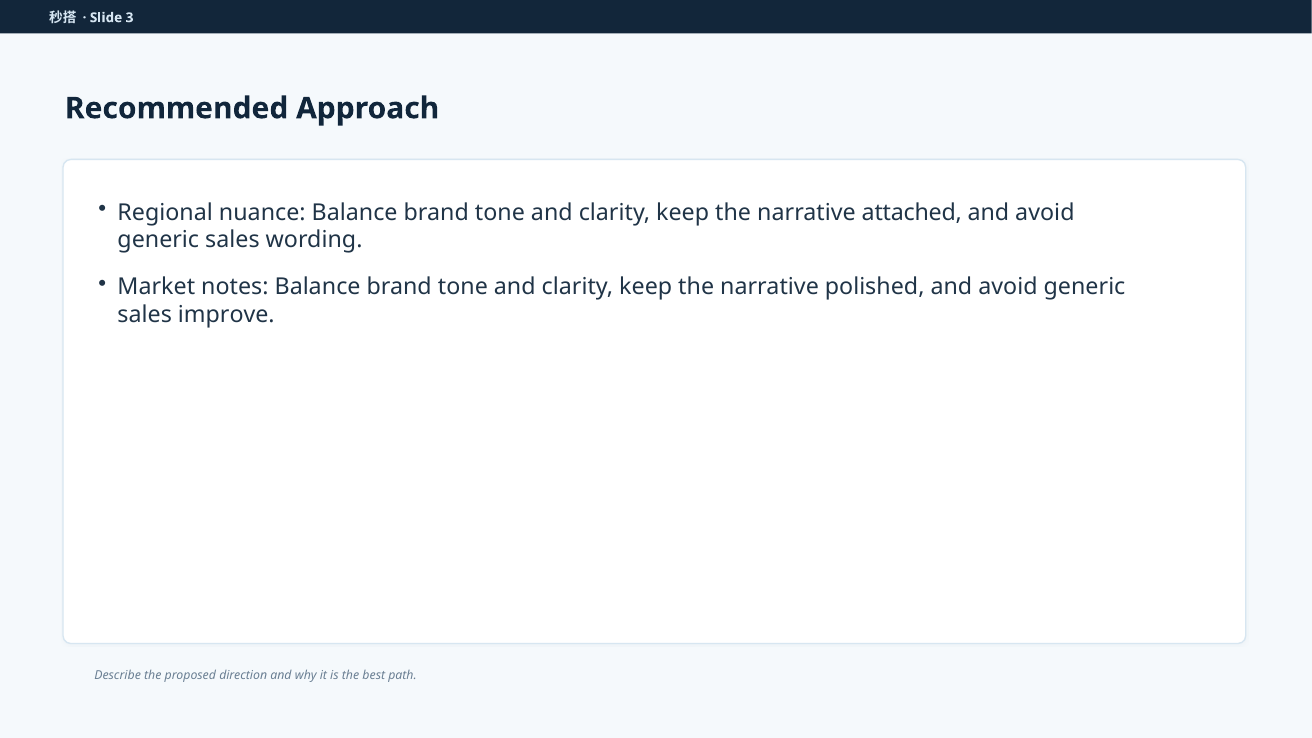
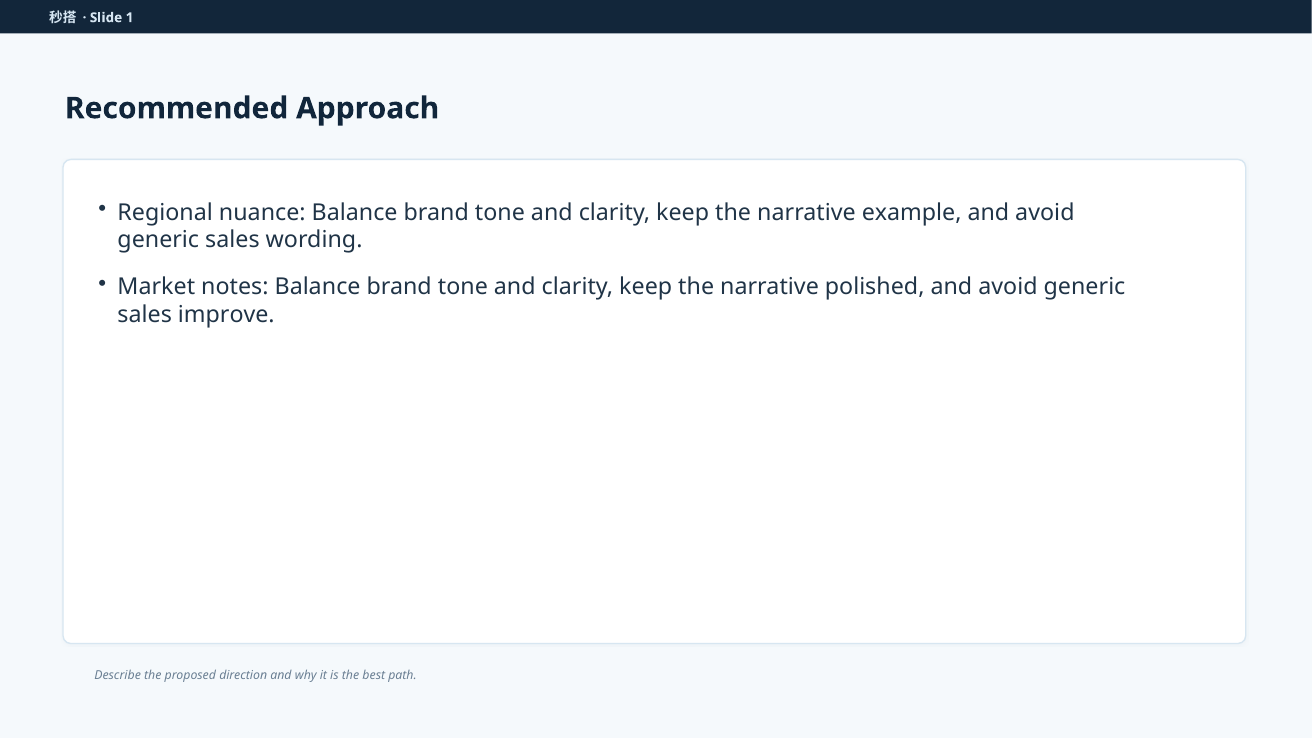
3: 3 -> 1 (130, 18)
attached: attached -> example (912, 212)
